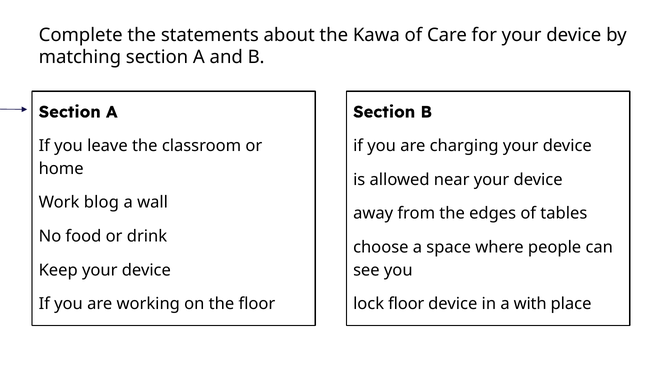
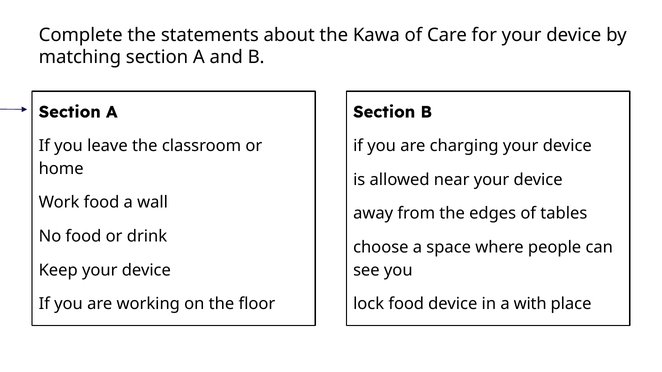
Work blog: blog -> food (102, 203)
lock floor: floor -> food (406, 304)
